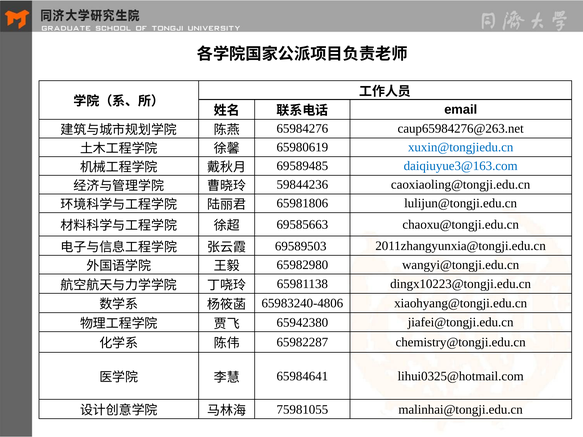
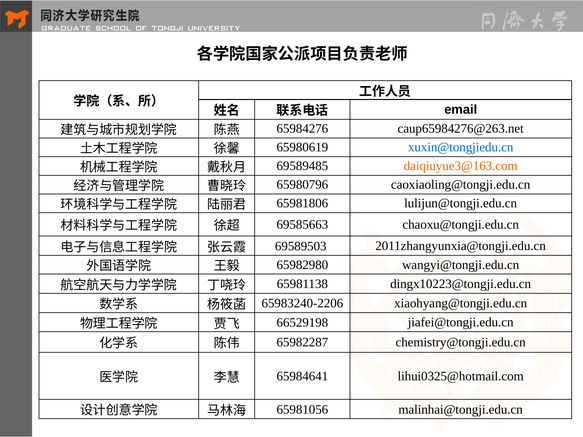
daiqiuyue3@163.com colour: blue -> orange (461, 166)
59844236: 59844236 -> 65980796 (302, 185)
65983240-4806: 65983240-4806 -> 65983240-2206 (302, 304)
65942380: 65942380 -> 66529198 (302, 323)
75981055: 75981055 -> 65981056 (302, 410)
